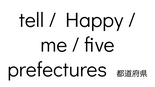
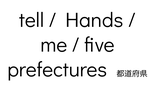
Happy: Happy -> Hands (94, 20)
